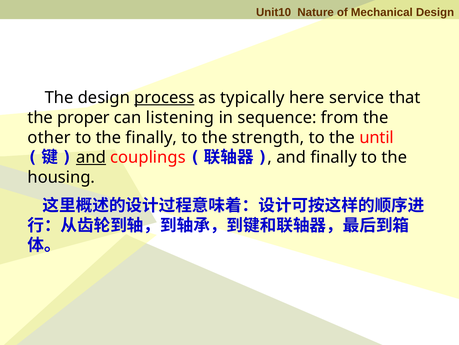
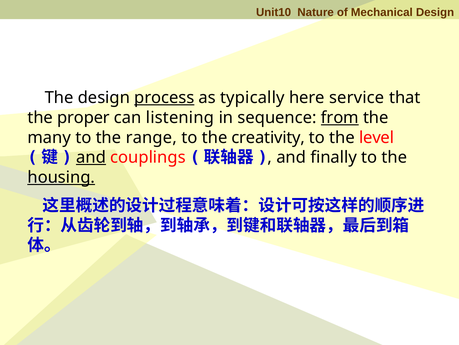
from underline: none -> present (340, 117)
other: other -> many (49, 137)
the finally: finally -> range (151, 137)
strength: strength -> creativity (268, 137)
until: until -> level (377, 137)
housing underline: none -> present (61, 177)
